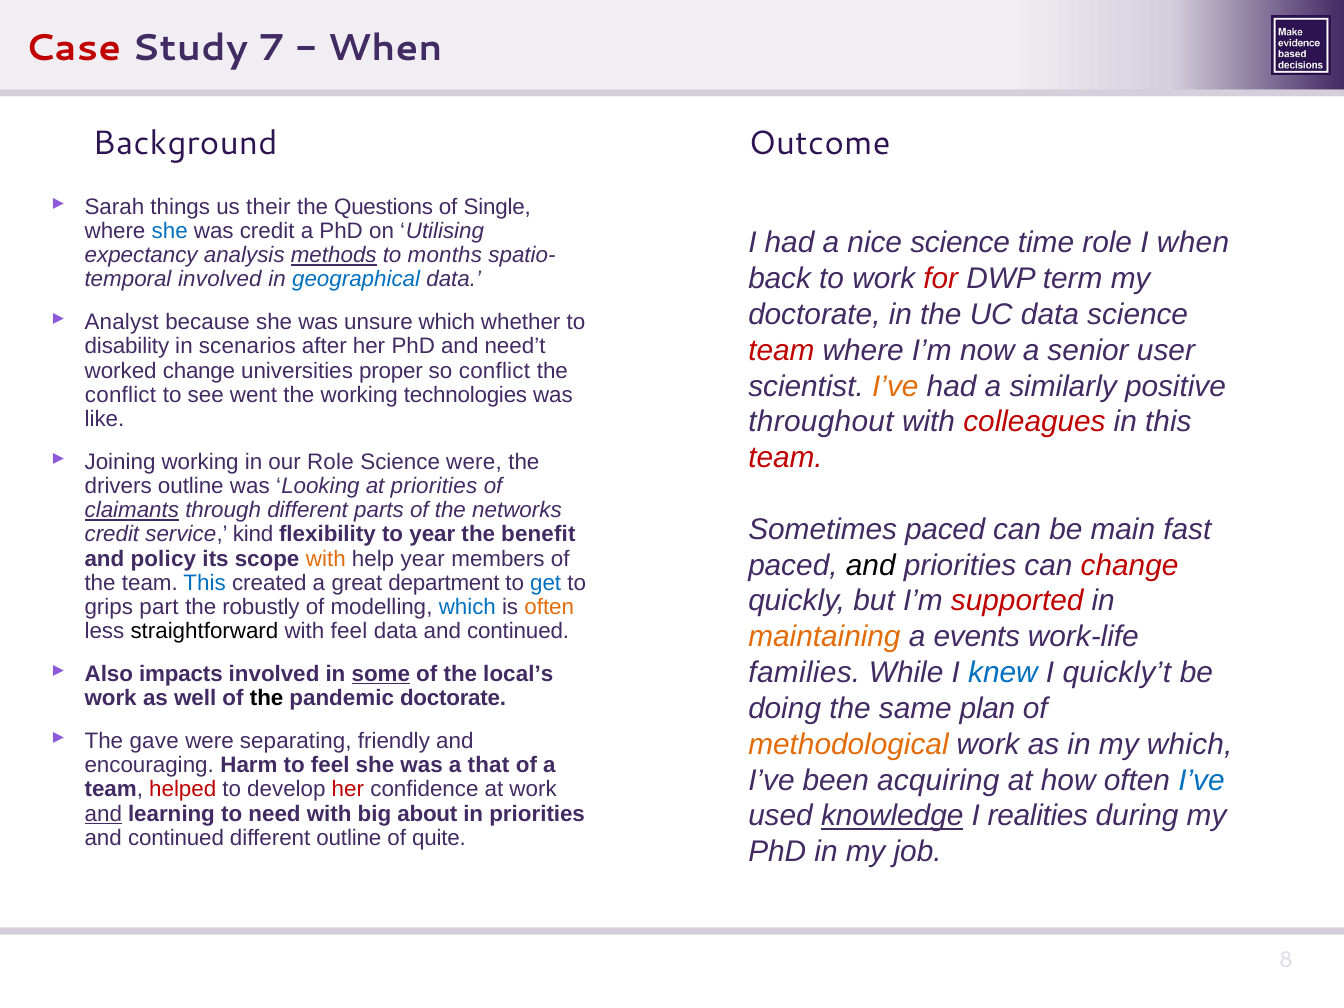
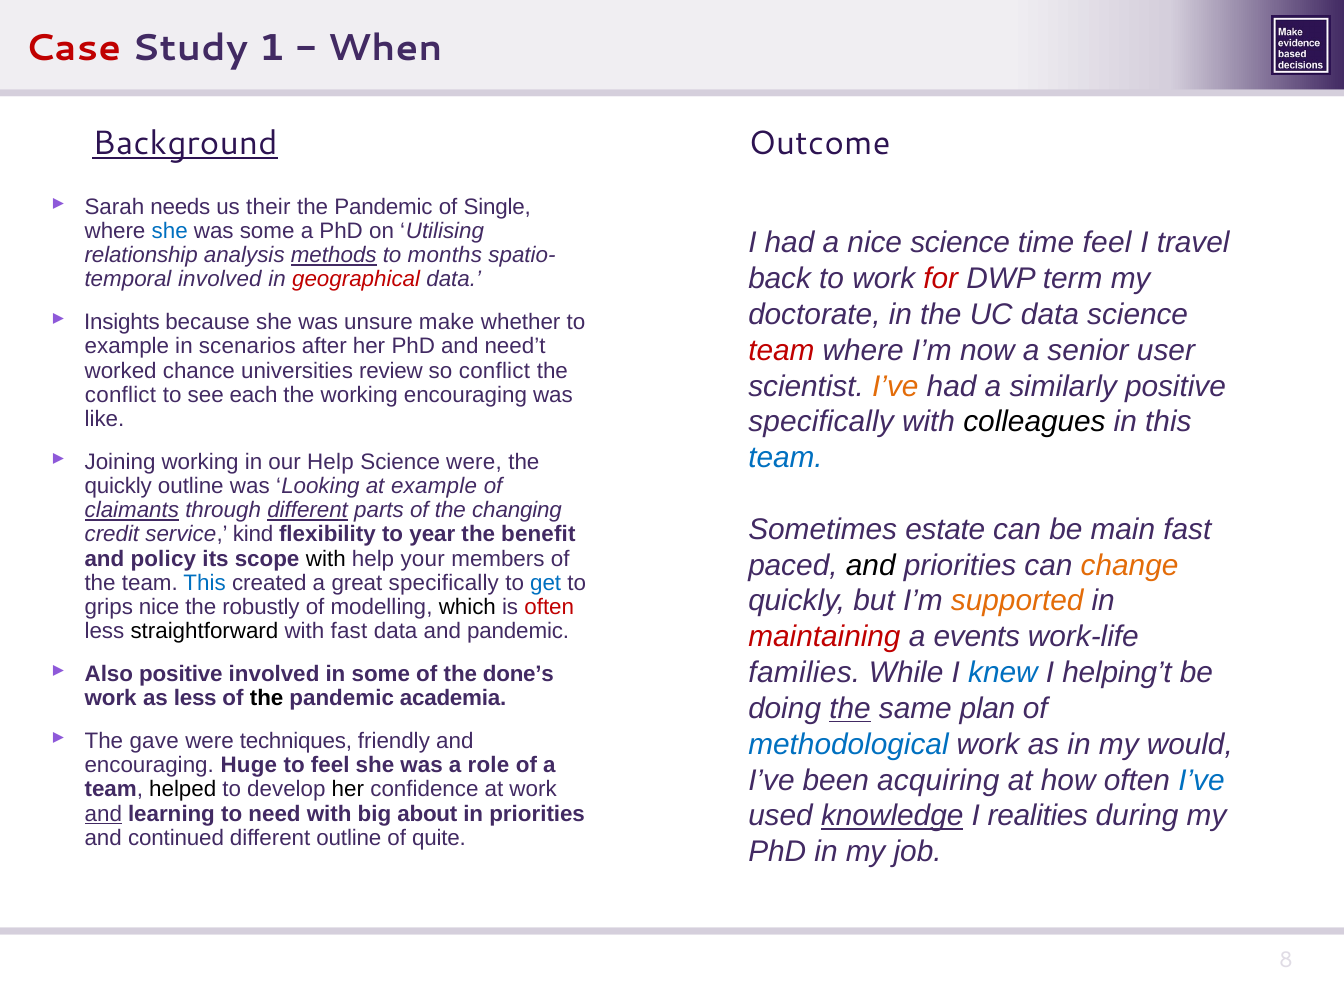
7: 7 -> 1 (272, 49)
Background underline: none -> present (185, 144)
things: things -> needs (180, 207)
Questions: Questions -> Pandemic (384, 207)
was credit: credit -> some (267, 231)
time role: role -> feel (1107, 243)
I when: when -> travel (1193, 243)
expectancy: expectancy -> relationship (141, 255)
geographical colour: blue -> red (356, 280)
Analyst: Analyst -> Insights (122, 322)
unsure which: which -> make (447, 322)
disability: disability -> example (127, 347)
worked change: change -> chance (199, 371)
proper: proper -> review (391, 371)
went: went -> each (254, 395)
working technologies: technologies -> encouraging (465, 395)
throughout: throughout -> specifically (821, 422)
colleagues colour: red -> black (1034, 422)
team colour: red -> blue (786, 458)
our Role: Role -> Help (330, 462)
drivers: drivers -> quickly (118, 486)
at priorities: priorities -> example (434, 486)
different underline: none -> present (308, 510)
networks: networks -> changing (517, 510)
Sometimes paced: paced -> estate (945, 529)
with colour: orange -> black (326, 559)
help year: year -> your (423, 559)
change colour: red -> orange (1130, 565)
great department: department -> specifically (444, 583)
supported colour: red -> orange (1017, 601)
grips part: part -> nice (159, 607)
which colour: blue -> black (467, 607)
often colour: orange -> red (549, 607)
with feel: feel -> fast (349, 631)
data and continued: continued -> pandemic (518, 631)
maintaining colour: orange -> red (824, 637)
quickly’t: quickly’t -> helping’t (1117, 673)
Also impacts: impacts -> positive (181, 674)
some underline: present -> none (381, 674)
local’s: local’s -> done’s (518, 674)
as well: well -> less (195, 698)
pandemic doctorate: doctorate -> academia (453, 698)
the underline: none -> present (850, 709)
separating: separating -> techniques (296, 741)
methodological colour: orange -> blue (848, 744)
my which: which -> would (1190, 744)
Harm: Harm -> Huge (249, 765)
that: that -> role (488, 765)
helped colour: red -> black (183, 789)
her colour: red -> black (348, 789)
